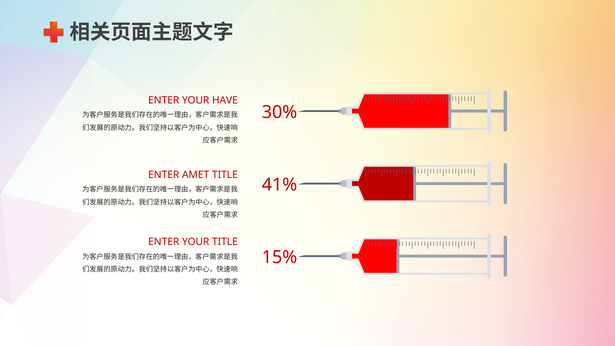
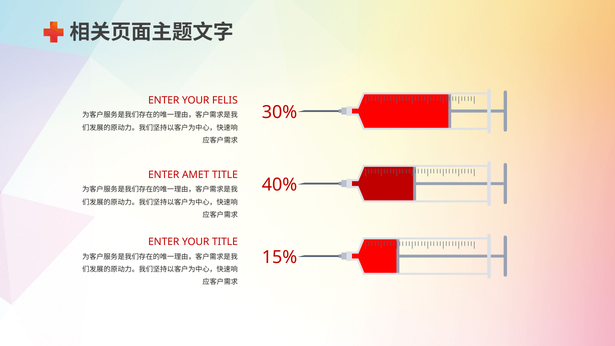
HAVE: HAVE -> FELIS (225, 100)
41%: 41% -> 40% (280, 185)
